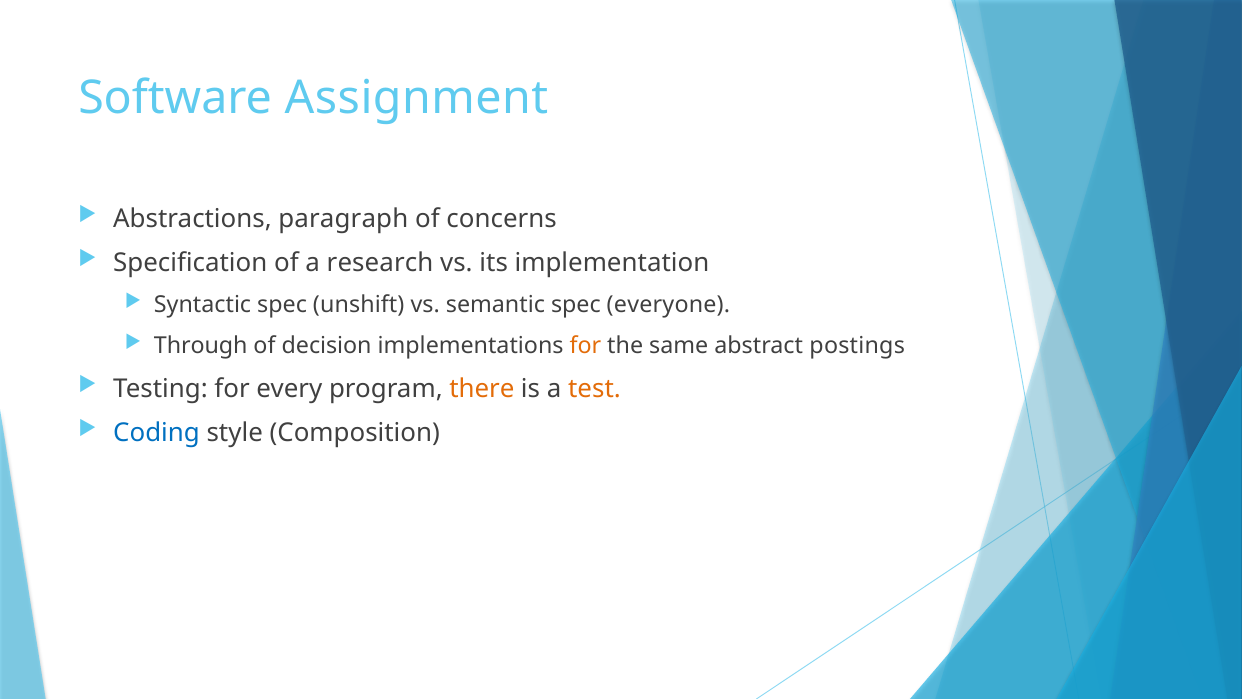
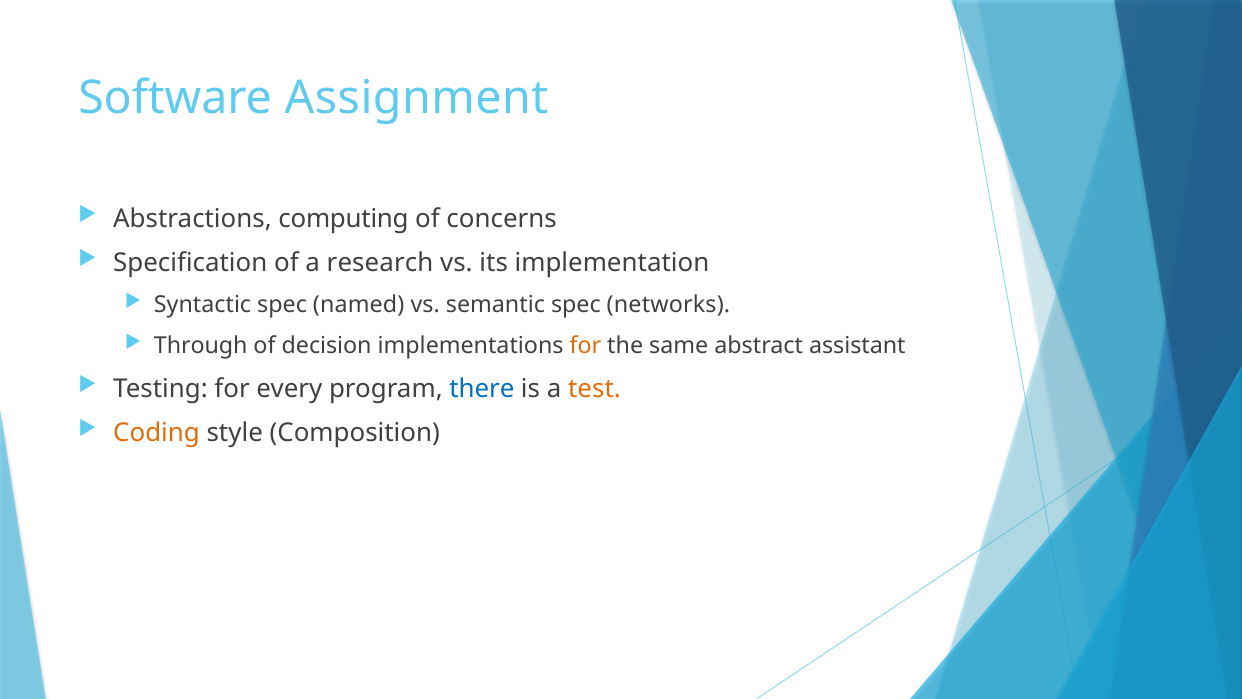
paragraph: paragraph -> computing (344, 219)
unshift: unshift -> named (359, 305)
everyone: everyone -> networks (668, 305)
postings: postings -> assistant (857, 346)
there colour: orange -> blue (482, 388)
Coding colour: blue -> orange (157, 432)
